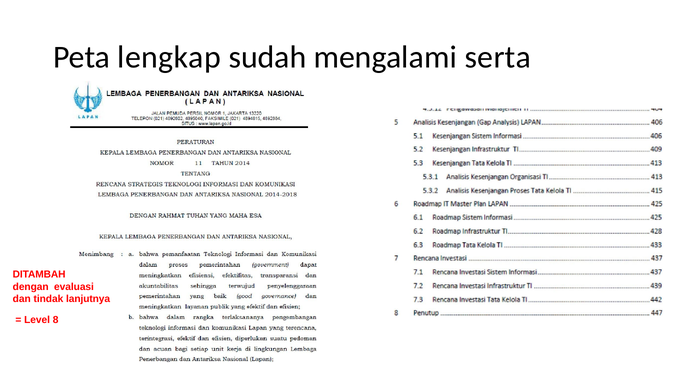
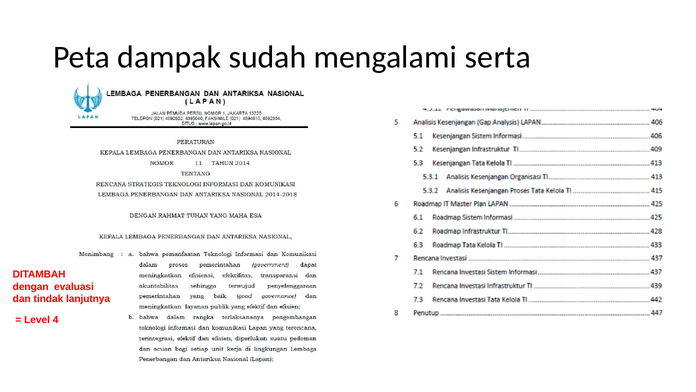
lengkap: lengkap -> dampak (169, 57)
8: 8 -> 4 (56, 319)
